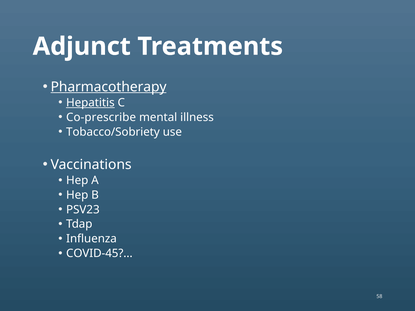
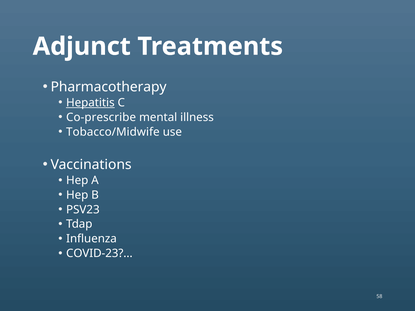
Pharmacotherapy underline: present -> none (109, 87)
Tobacco/Sobriety: Tobacco/Sobriety -> Tobacco/Midwife (113, 132)
COVID-45: COVID-45 -> COVID-23 (99, 254)
